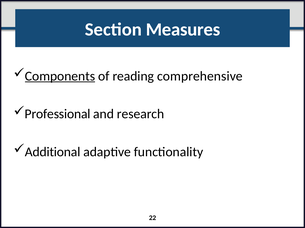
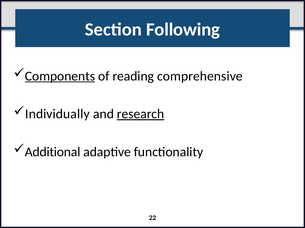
Measures: Measures -> Following (183, 30)
Professional: Professional -> Individually (57, 114)
research underline: none -> present (141, 114)
